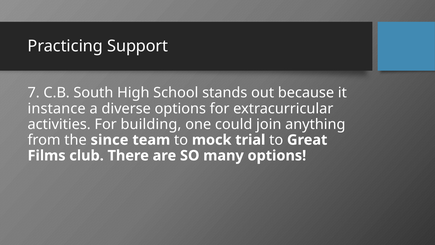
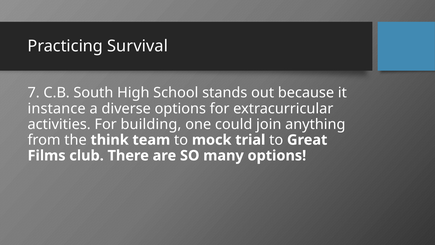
Support: Support -> Survival (138, 46)
since: since -> think (110, 140)
